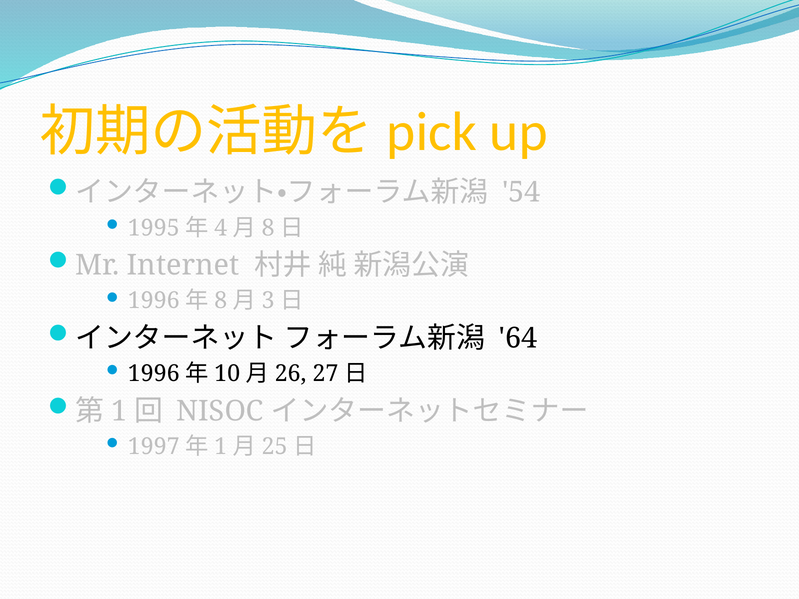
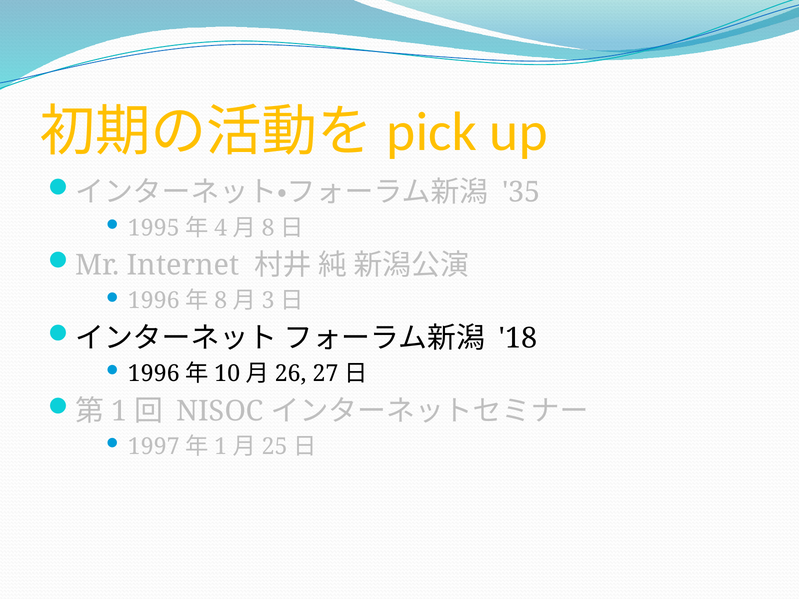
54: 54 -> 35 (521, 192)
64: 64 -> 18 (518, 338)
